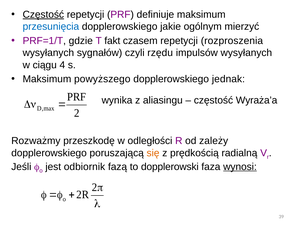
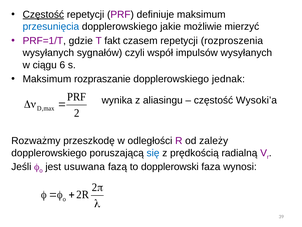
ogólnym: ogólnym -> możliwie (203, 27)
rzędu: rzędu -> współ (160, 53)
4: 4 -> 6 (62, 65)
powyższego: powyższego -> rozpraszanie (102, 79)
Wyraża’a: Wyraża’a -> Wysoki’a (256, 100)
się colour: orange -> blue (153, 153)
odbiornik: odbiornik -> usuwana (84, 166)
wynosi underline: present -> none (240, 166)
